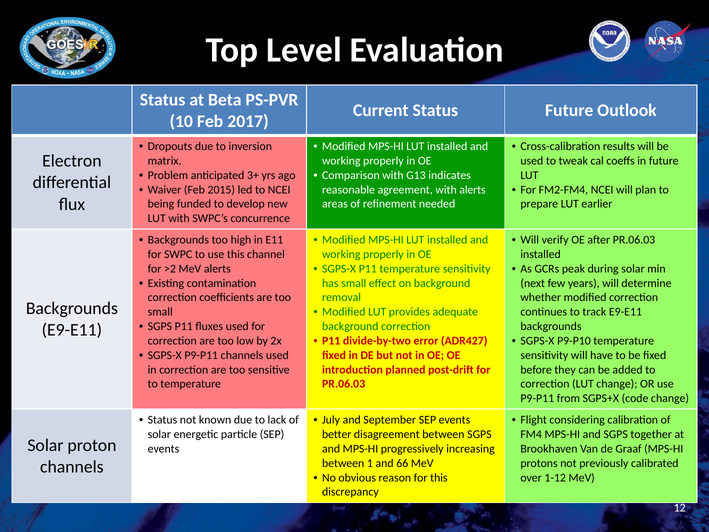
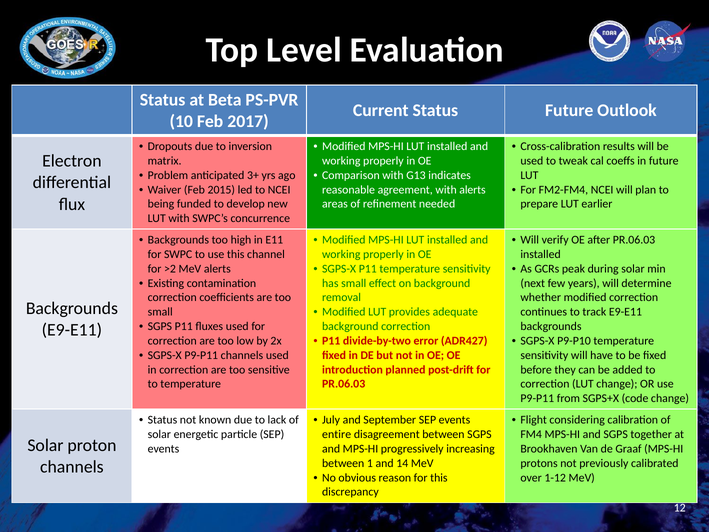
better: better -> entire (337, 434)
66: 66 -> 14 (402, 463)
